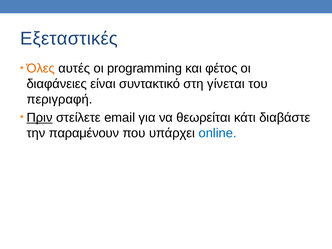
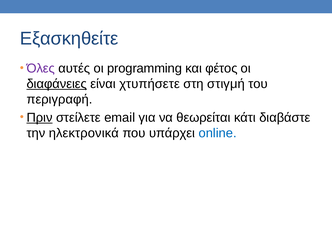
Εξεταστικές: Εξεταστικές -> Εξασκηθείτε (69, 39)
Όλες colour: orange -> purple (41, 68)
διαφάνειες underline: none -> present (57, 84)
συντακτικό: συντακτικό -> χτυπήσετε (150, 84)
γίνεται: γίνεται -> στιγμή (226, 84)
παραμένουν: παραμένουν -> ηλεκτρονικά (84, 133)
